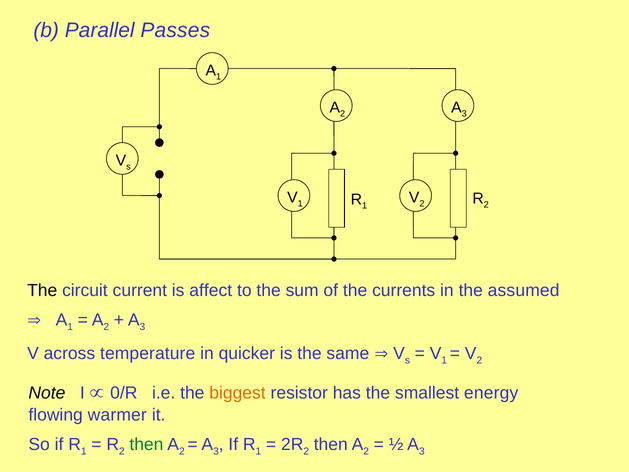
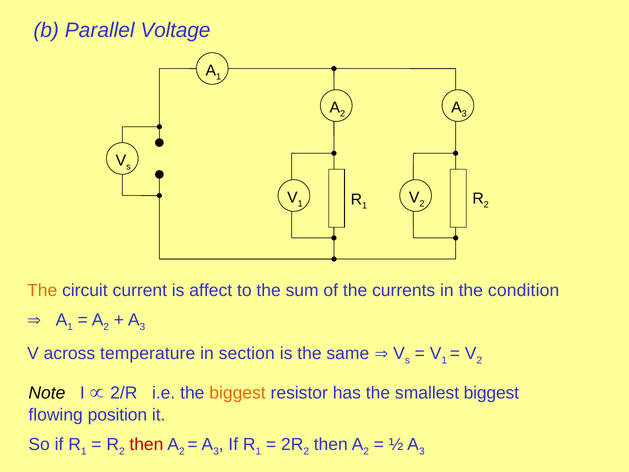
Passes: Passes -> Voltage (175, 30)
The colour: black -> orange (42, 290)
assumed: assumed -> condition (524, 290)
quicker: quicker -> section (247, 353)
0/R: 0/R -> 2/R (124, 393)
smallest energy: energy -> biggest (491, 393)
warmer: warmer -> position (117, 415)
then colour: green -> red (146, 444)
